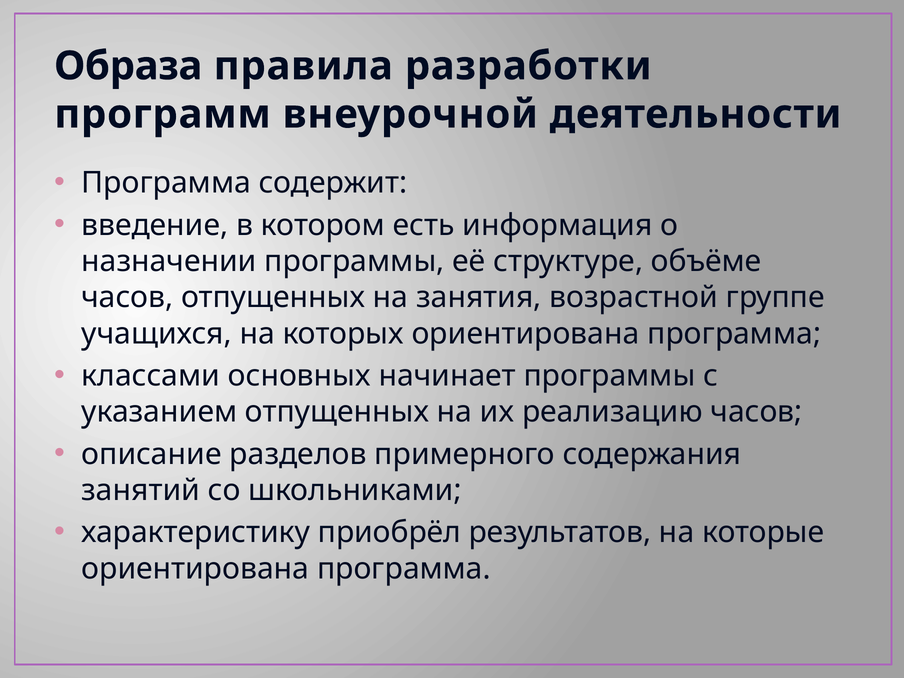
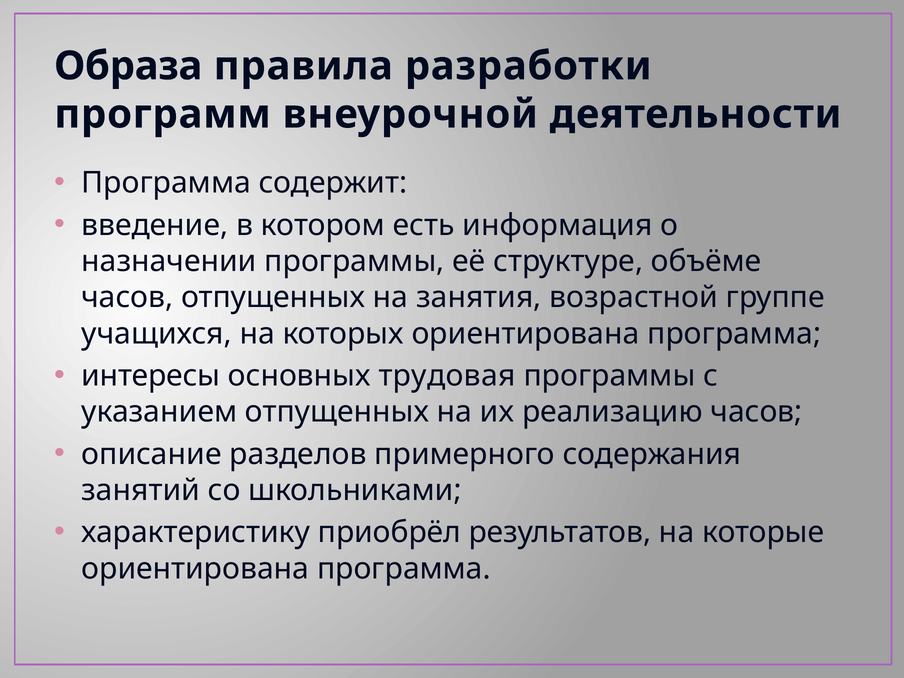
классами: классами -> интересы (151, 376)
начинает: начинает -> трудовая (447, 376)
